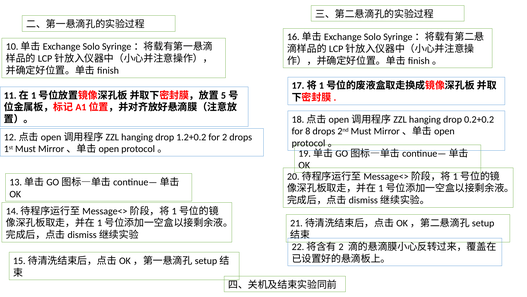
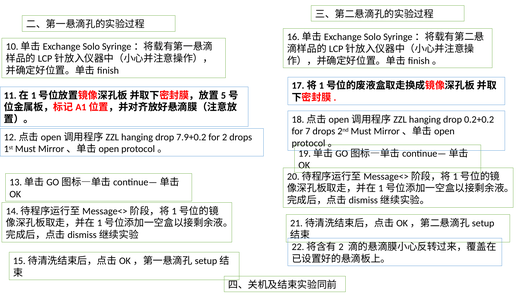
8: 8 -> 7 (308, 131)
1.2+0.2: 1.2+0.2 -> 7.9+0.2 (191, 137)
